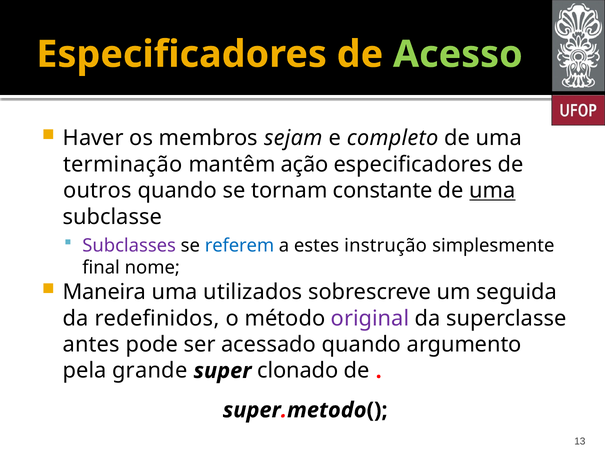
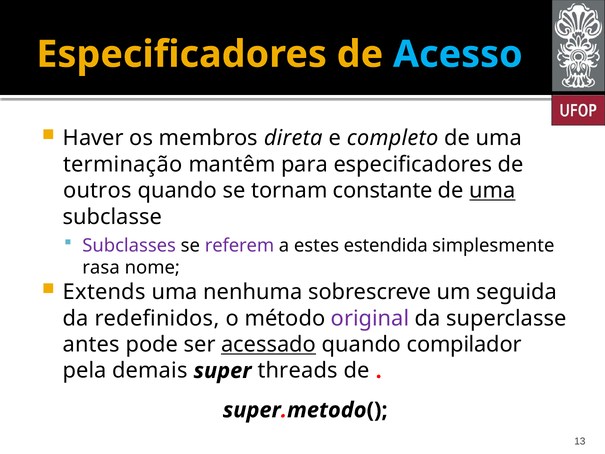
Acesso colour: light green -> light blue (458, 54)
sejam: sejam -> direta (293, 138)
ação: ação -> para (305, 164)
referem colour: blue -> purple (239, 245)
instrução: instrução -> estendida (386, 245)
final: final -> rasa (101, 268)
Maneira: Maneira -> Extends (104, 292)
utilizados: utilizados -> nenhuma (253, 292)
acessado underline: none -> present (269, 344)
argumento: argumento -> compilador (464, 344)
grande: grande -> demais (150, 371)
clonado: clonado -> threads (298, 371)
